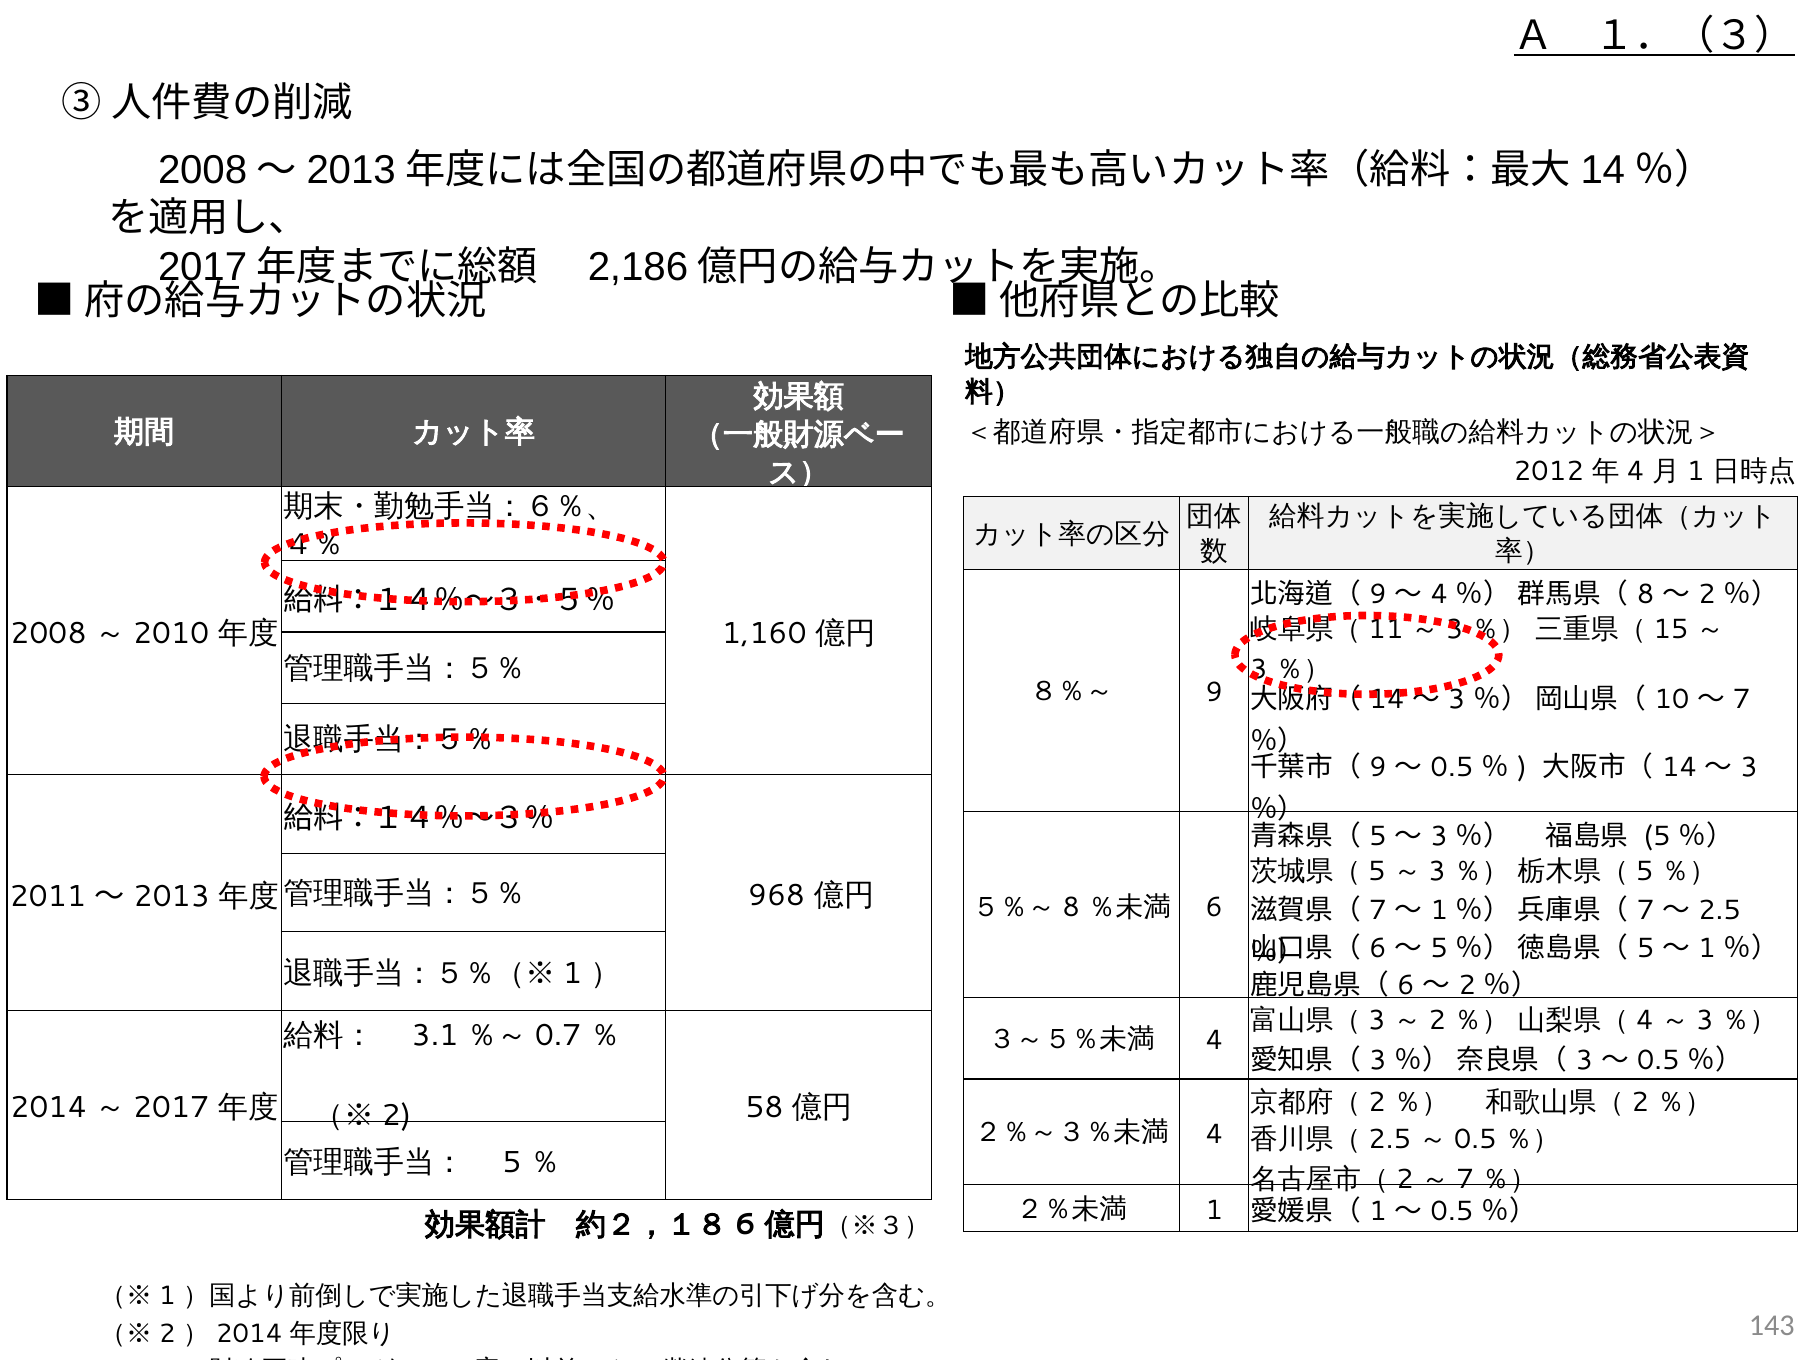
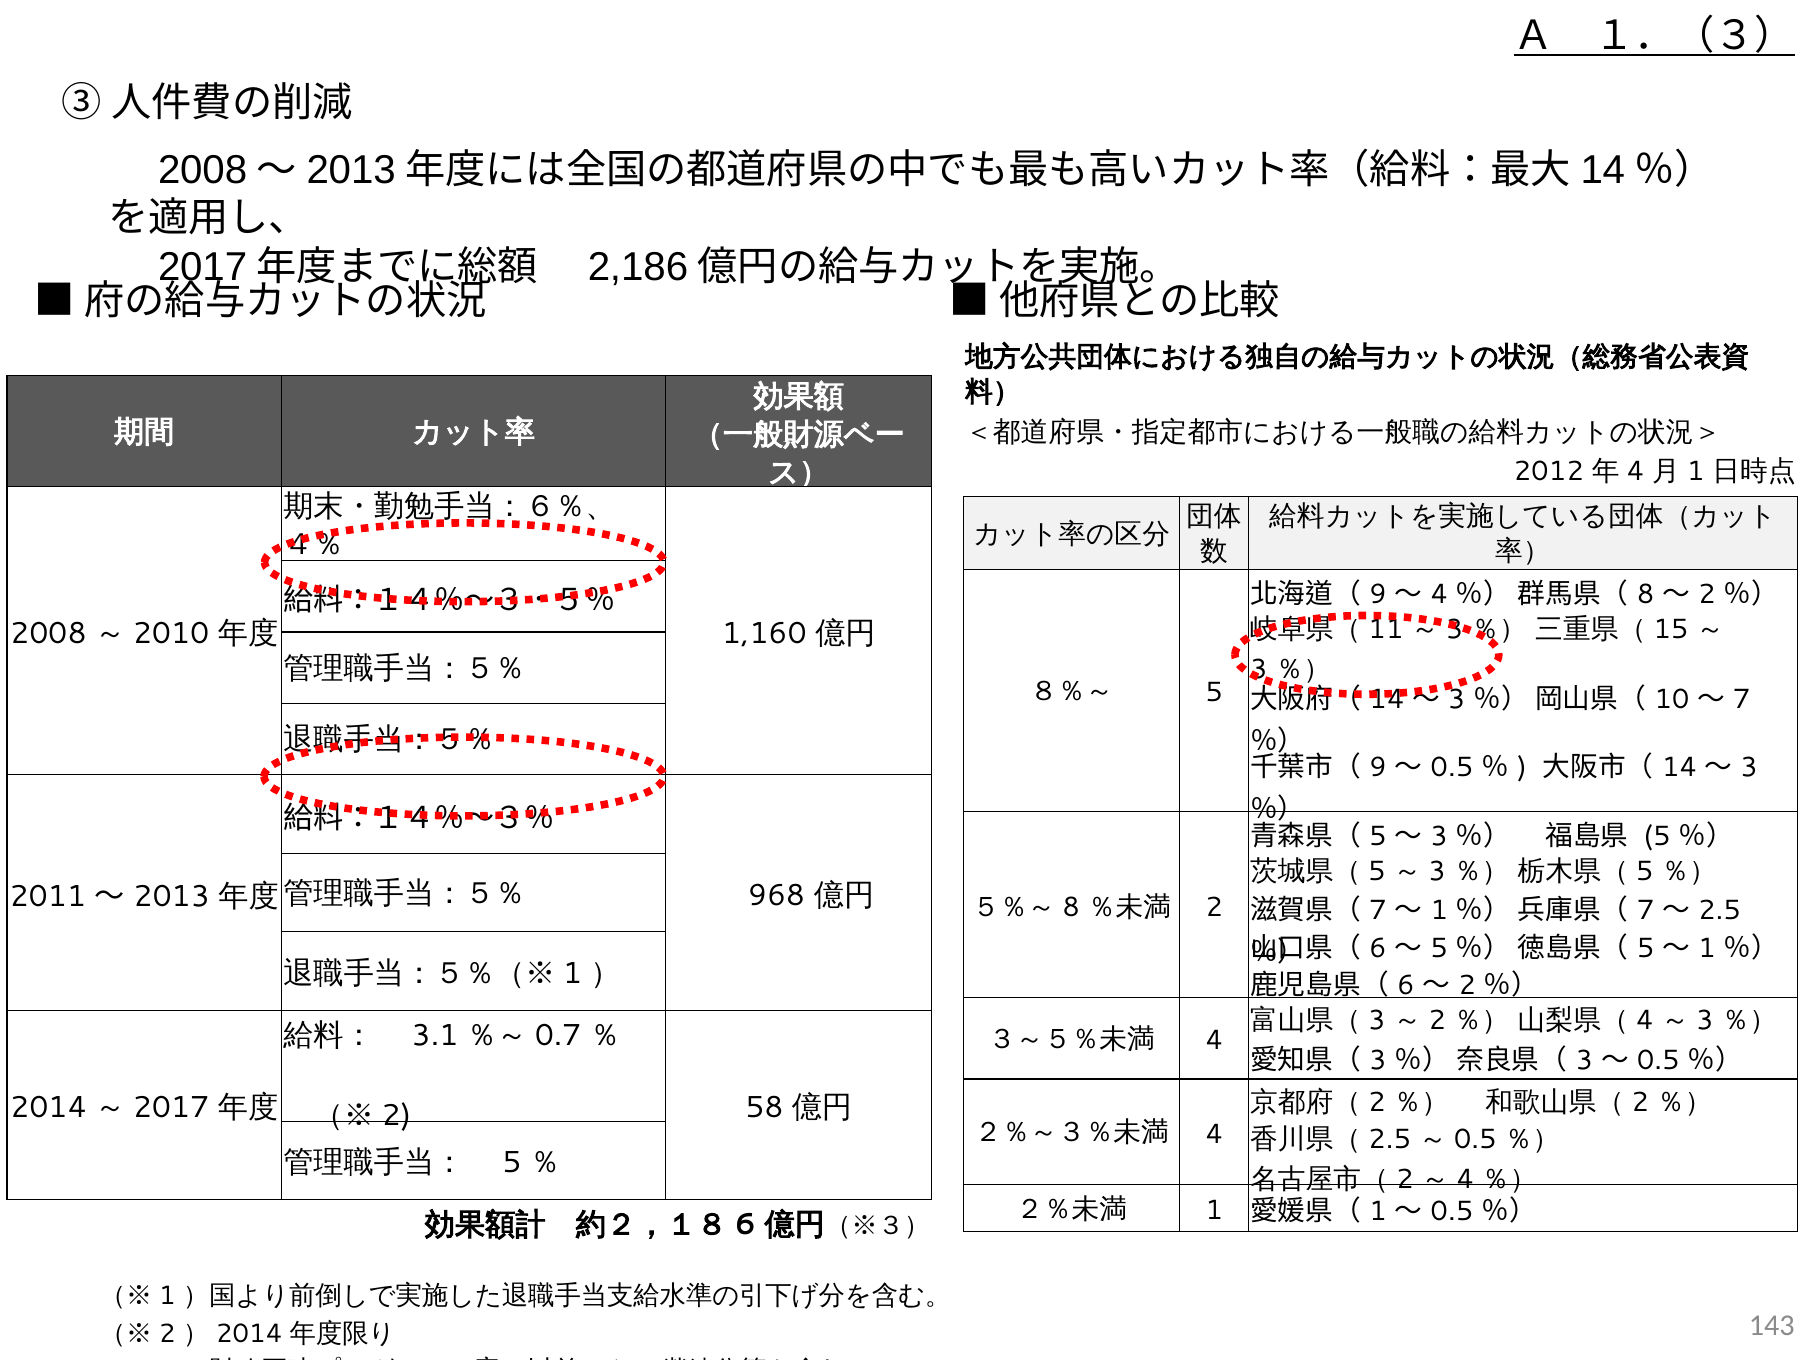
８％～ 9: 9 -> 5 (1214, 693)
6: 6 -> 2 (1214, 907)
7: 7 -> 4 (1465, 1179)
